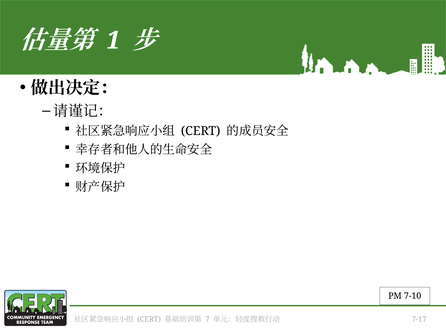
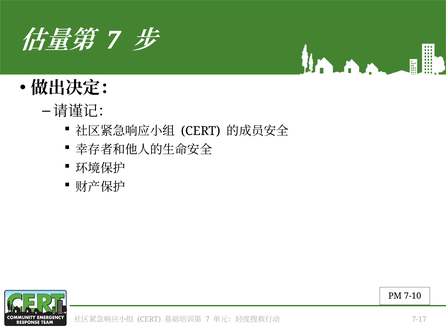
1: 1 -> 7 (113, 40)
